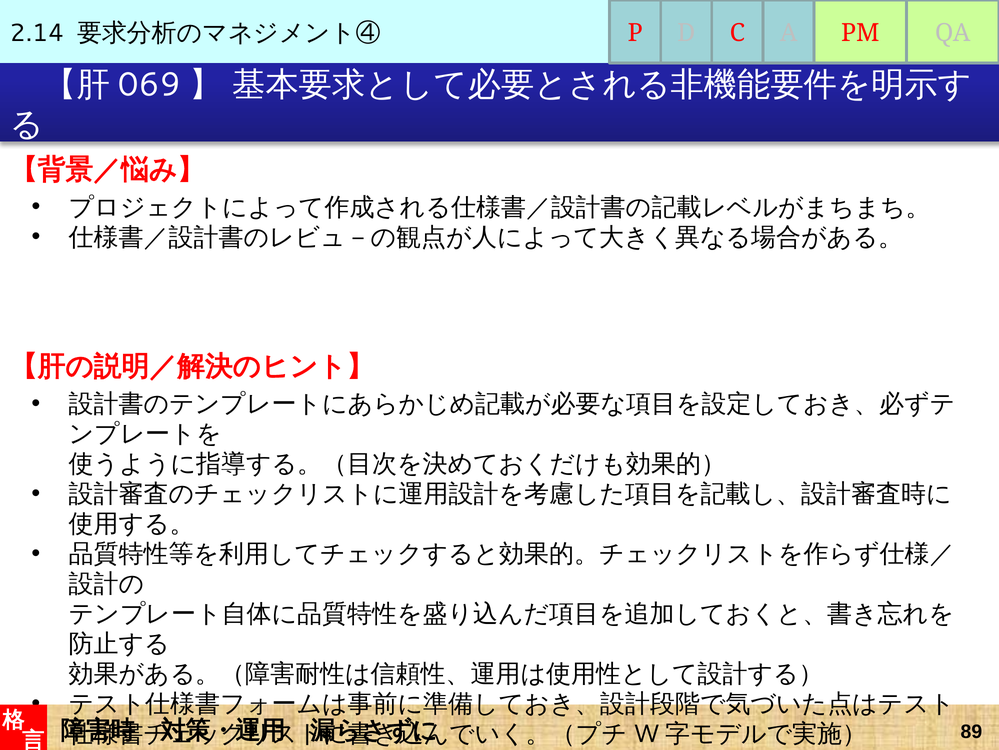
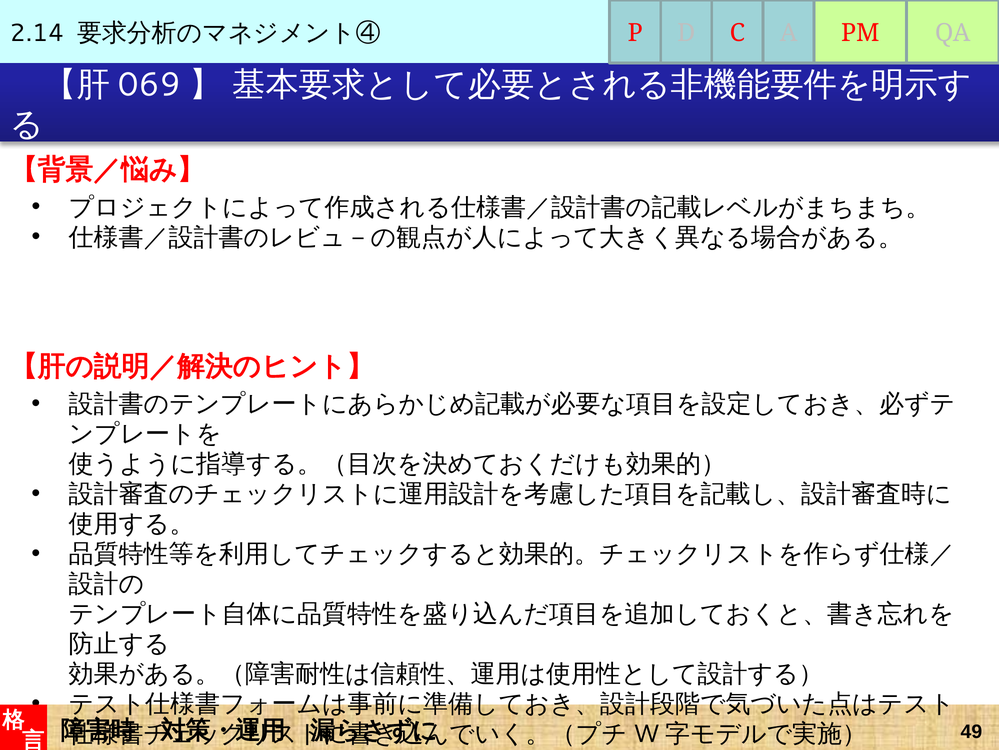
89: 89 -> 49 (971, 731)
